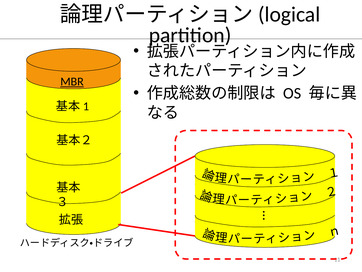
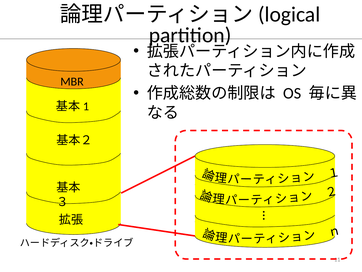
MBR underline: present -> none (72, 81)
